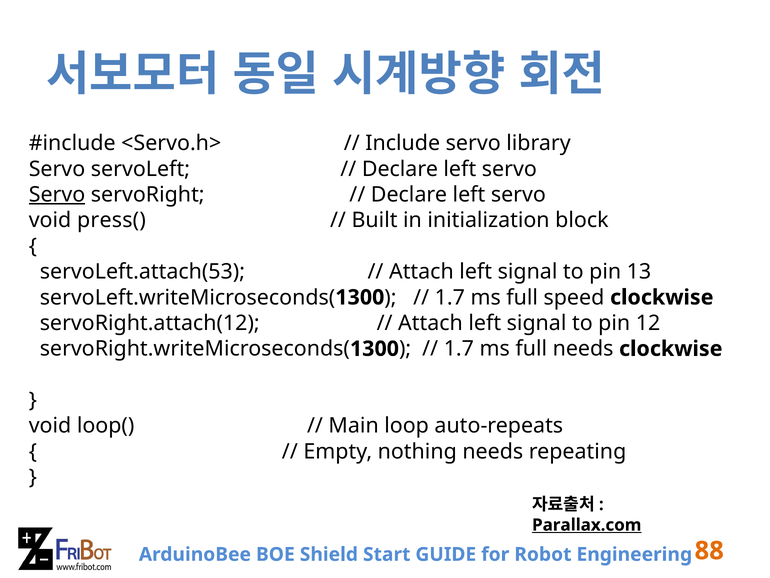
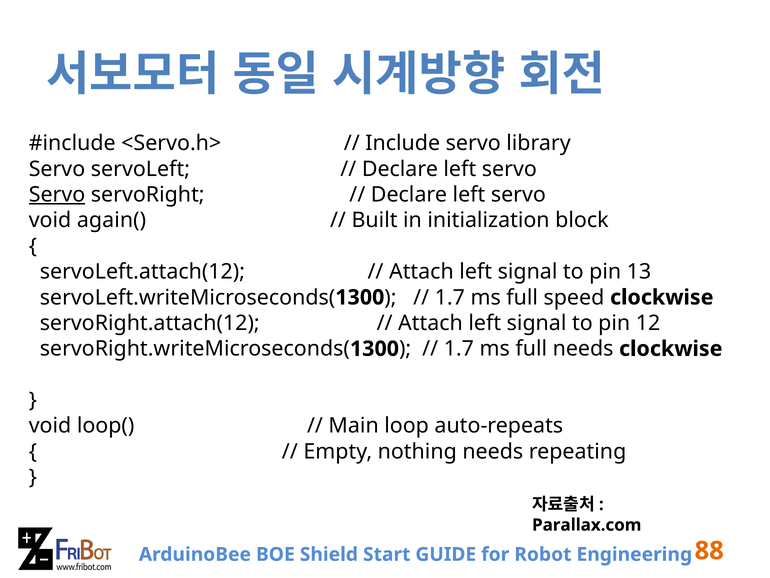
press(: press( -> again( (112, 220)
servoLeft.attach(53: servoLeft.attach(53 -> servoLeft.attach(12 (142, 272)
Parallax.com underline: present -> none (587, 525)
